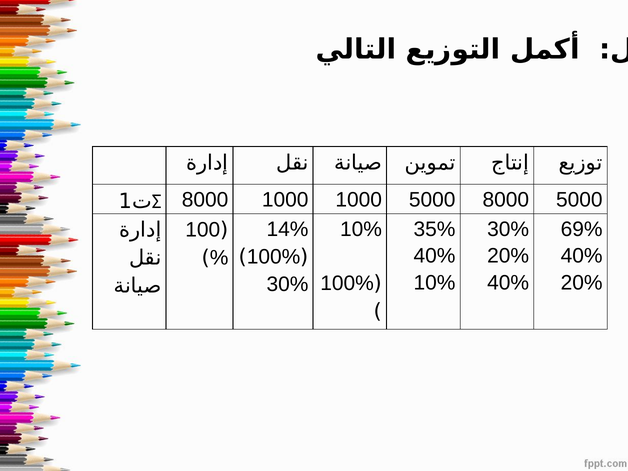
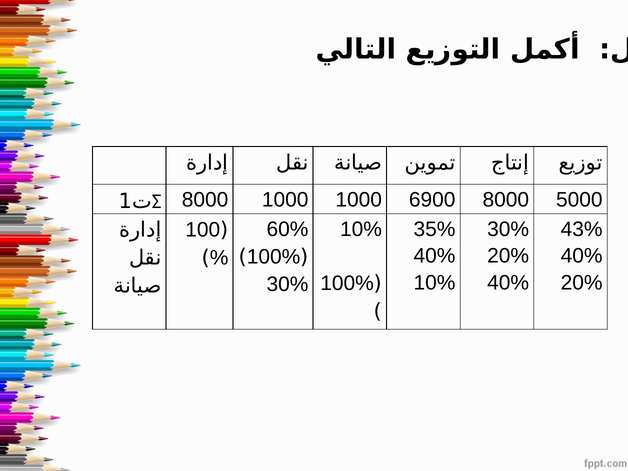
1000 5000: 5000 -> 6900 (432, 200)
14%: 14% -> 60% (287, 229)
69%: 69% -> 43% (582, 229)
